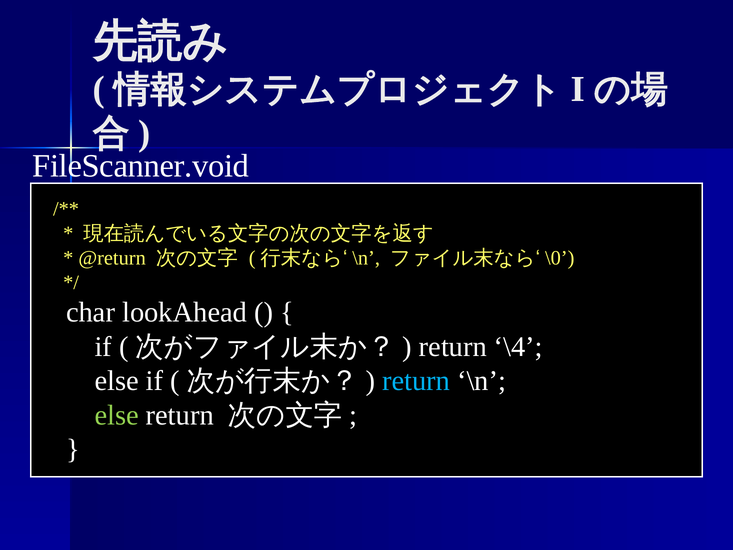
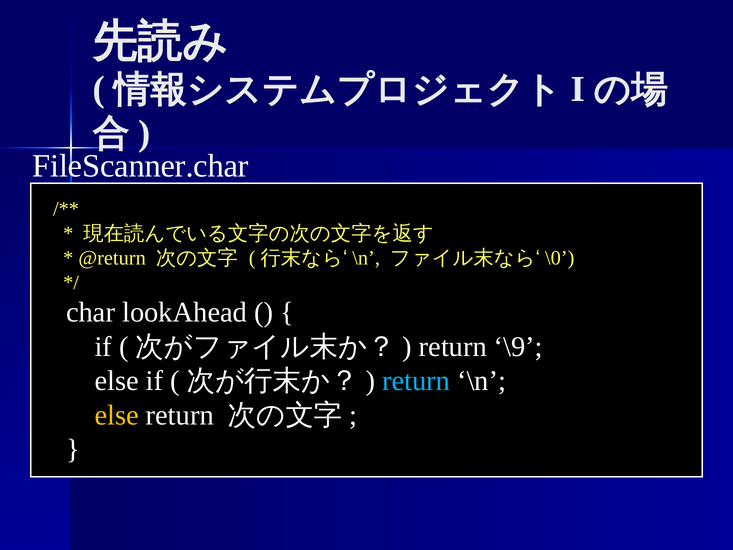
FileScanner.void: FileScanner.void -> FileScanner.char (141, 166)
\4: \4 -> \9 (518, 346)
else colour: light green -> yellow (117, 415)
